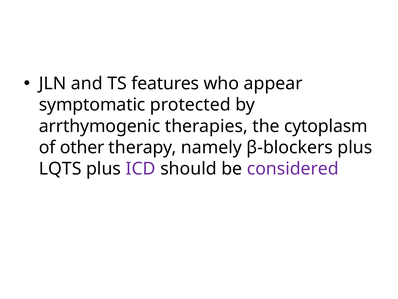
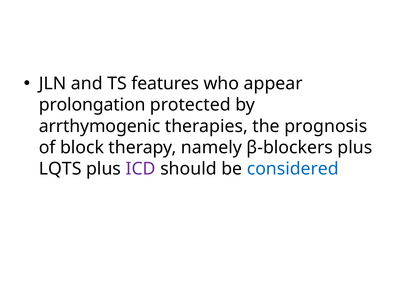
symptomatic: symptomatic -> prolongation (92, 105)
cytoplasm: cytoplasm -> prognosis (326, 126)
other: other -> block (82, 147)
considered colour: purple -> blue (293, 168)
